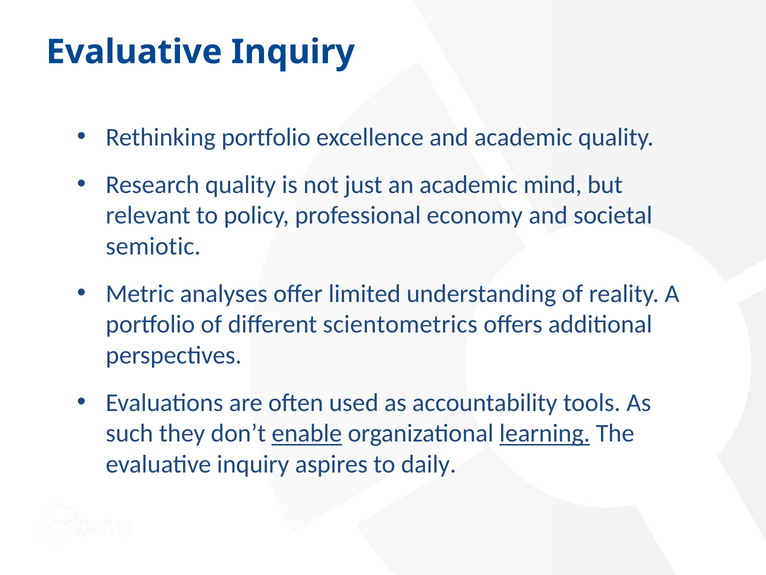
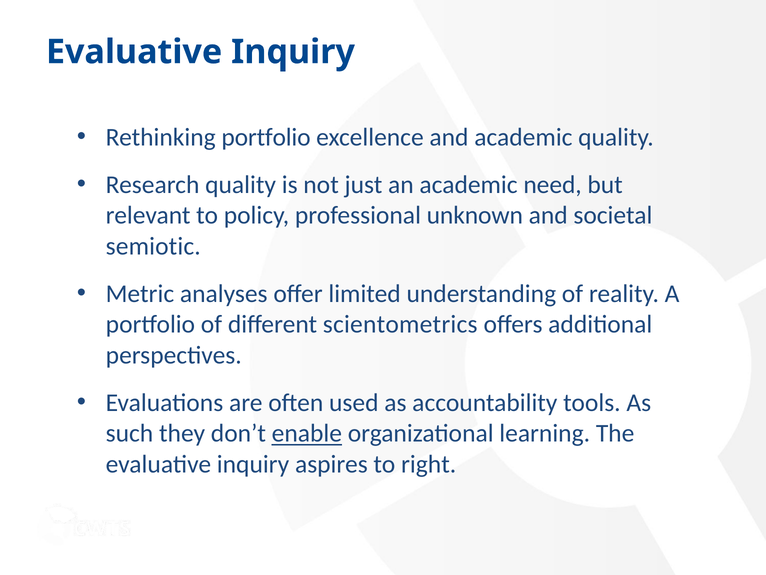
mind: mind -> need (553, 185)
economy: economy -> unknown (475, 215)
learning underline: present -> none (545, 433)
daily: daily -> right (429, 464)
